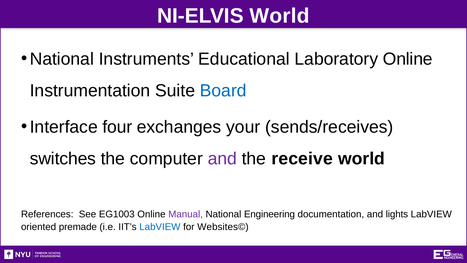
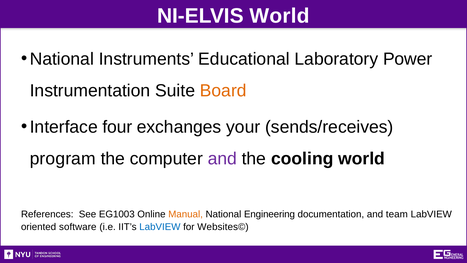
Laboratory Online: Online -> Power (408, 59)
Board colour: blue -> orange (223, 91)
switches: switches -> program (63, 158)
receive: receive -> cooling (302, 158)
Manual colour: purple -> orange (186, 214)
lights: lights -> team (397, 214)
premade: premade -> software (78, 227)
